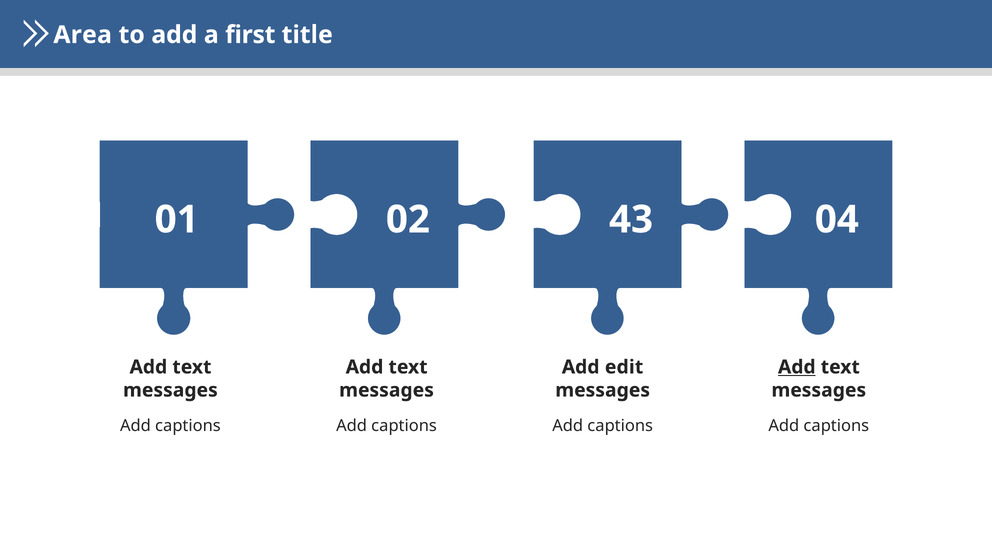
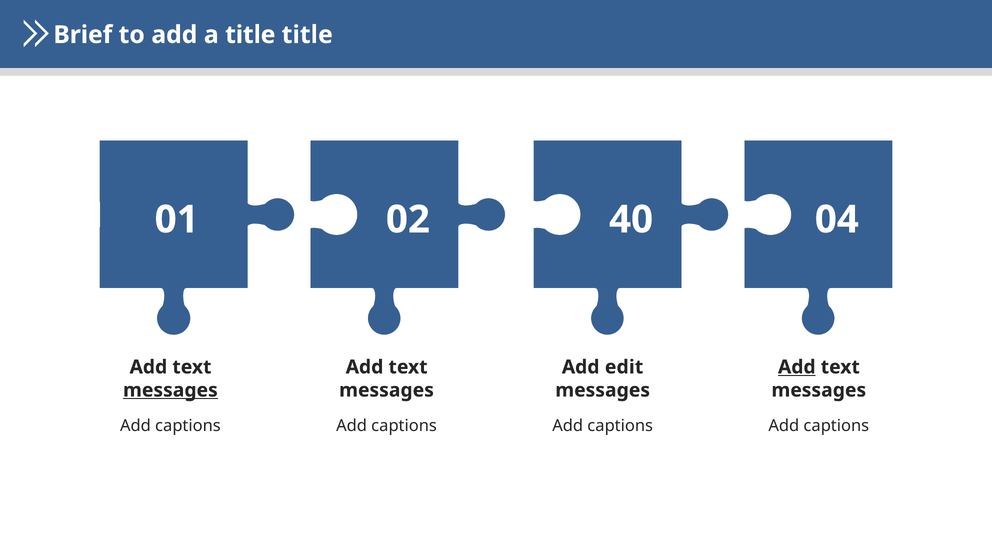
Area: Area -> Brief (83, 35)
a first: first -> title (250, 35)
43: 43 -> 40 (631, 220)
messages underline: none -> present (170, 390)
